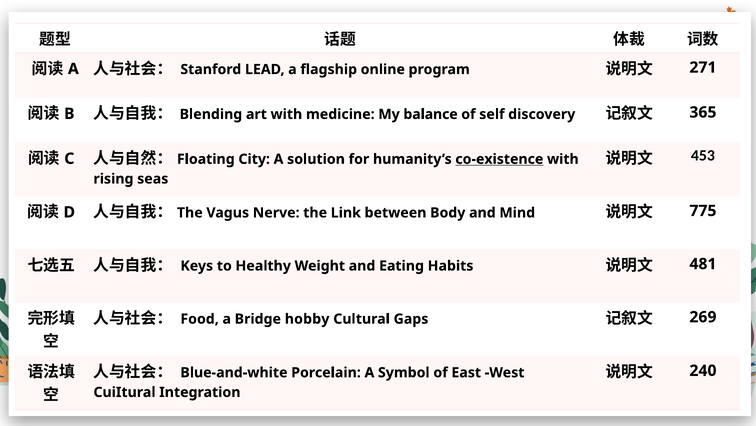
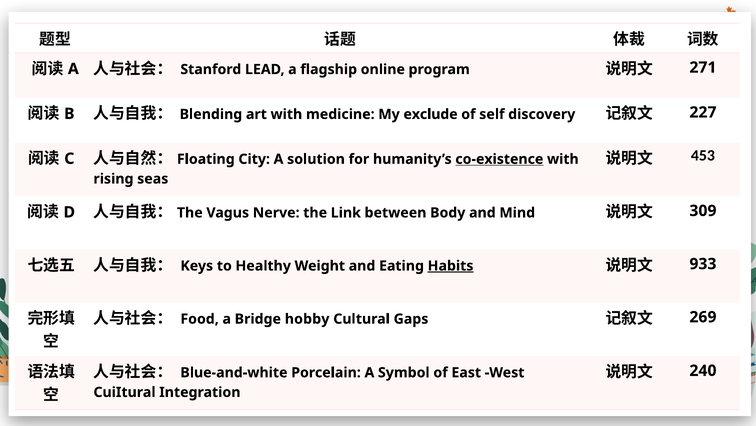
balance: balance -> exclude (431, 114)
365: 365 -> 227 (703, 112)
775: 775 -> 309 (703, 210)
Habits underline: none -> present (451, 265)
481: 481 -> 933 (703, 263)
